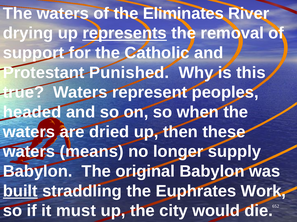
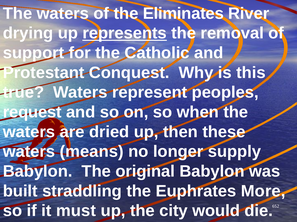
Punished: Punished -> Conquest (129, 73)
headed: headed -> request (32, 112)
built underline: present -> none (20, 192)
Work: Work -> More (263, 192)
